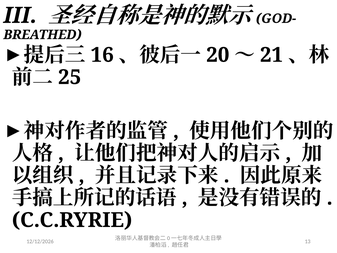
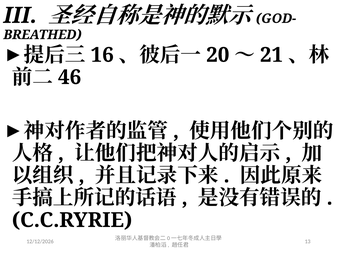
25: 25 -> 46 (70, 77)
